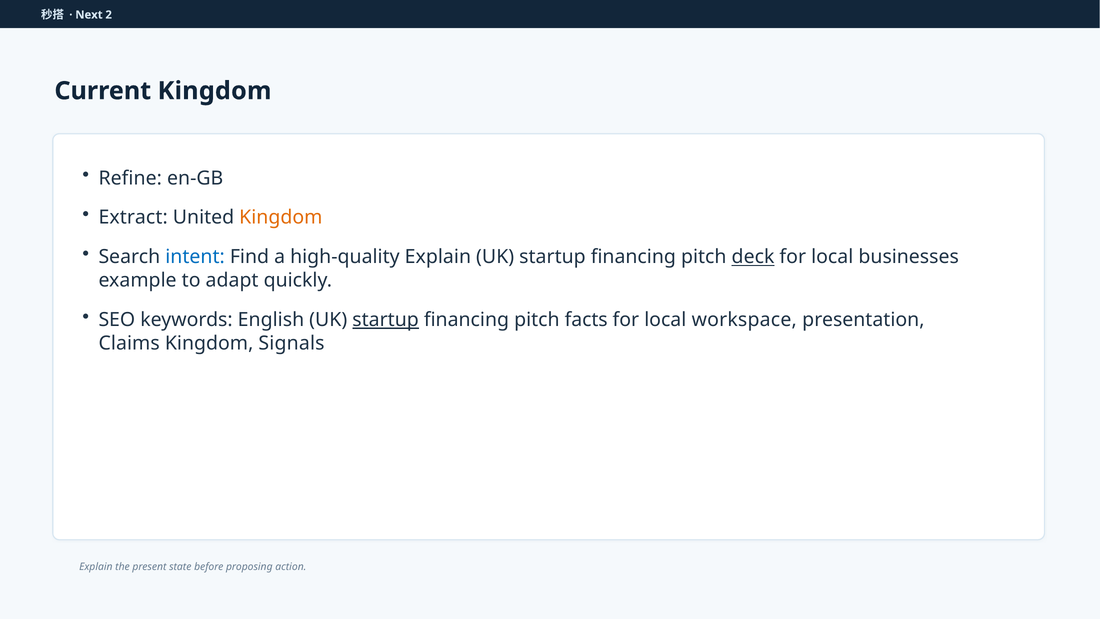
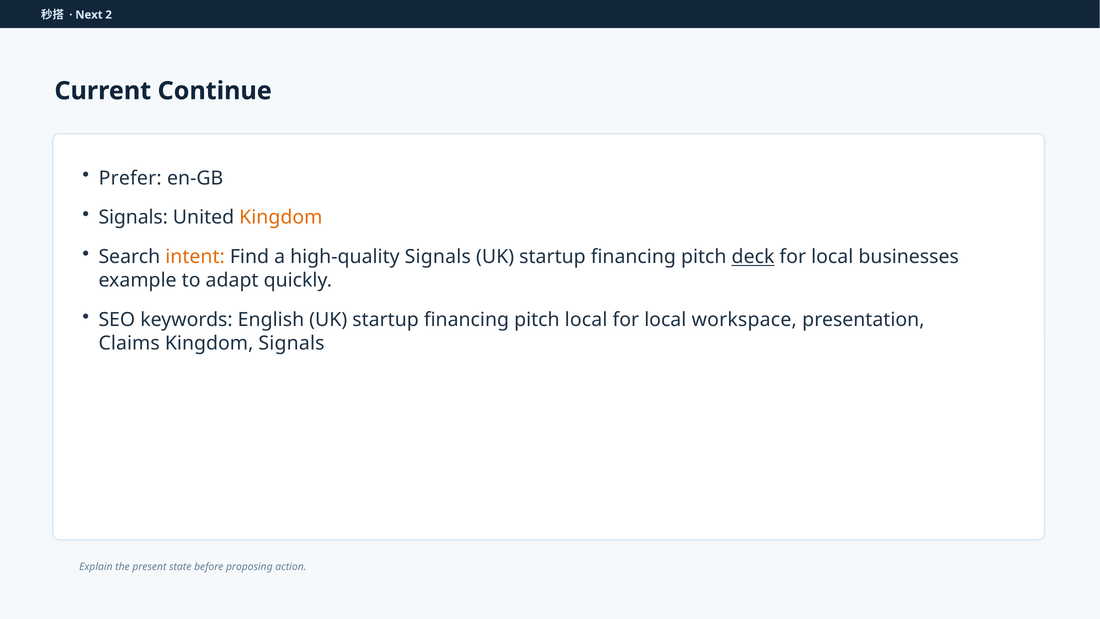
Current Kingdom: Kingdom -> Continue (215, 91)
Refine: Refine -> Prefer (130, 178)
Extract: Extract -> Signals (133, 217)
intent colour: blue -> orange (195, 257)
high-quality Explain: Explain -> Signals (438, 257)
startup underline: present -> none (386, 320)
pitch facts: facts -> local (586, 320)
